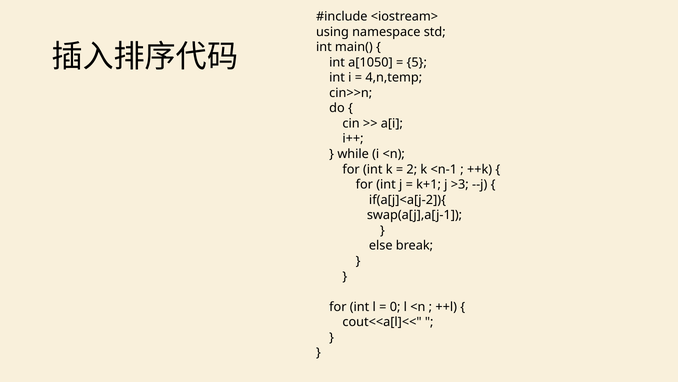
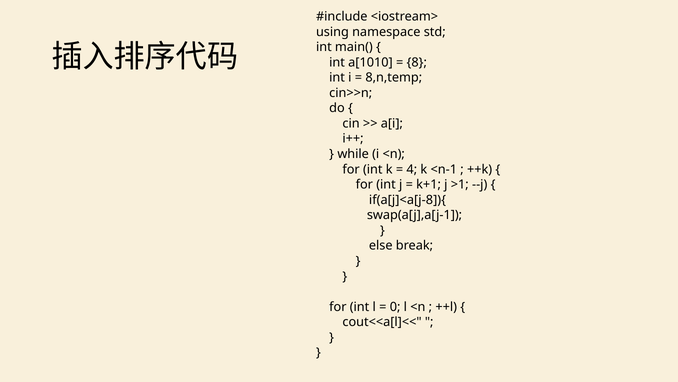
a[1050: a[1050 -> a[1010 (370, 62)
5: 5 -> 8 (417, 62)
4,n,temp: 4,n,temp -> 8,n,temp (394, 78)
2: 2 -> 4 (412, 169)
>3: >3 -> >1 (460, 184)
if(a[j]<a[j-2]){: if(a[j]<a[j-2]){ -> if(a[j]<a[j-8]){ (407, 200)
